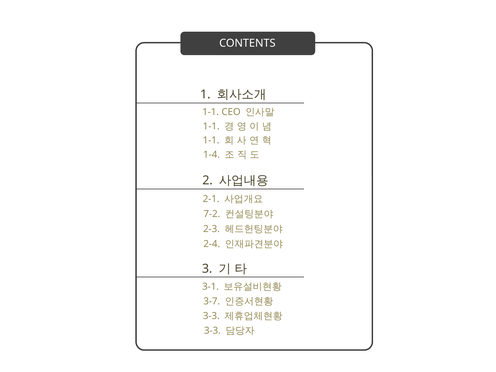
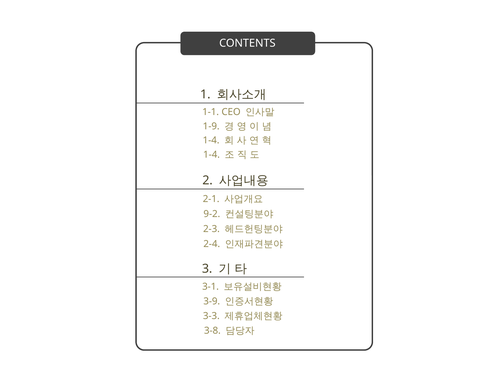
1-1: 1-1 -> 1-9 (211, 126)
1-1: 1-1 -> 1-4 (211, 140)
7-2: 7-2 -> 9-2 (212, 214)
3-7: 3-7 -> 3-9 (212, 301)
3-3: 3-3 -> 3-8 (212, 331)
